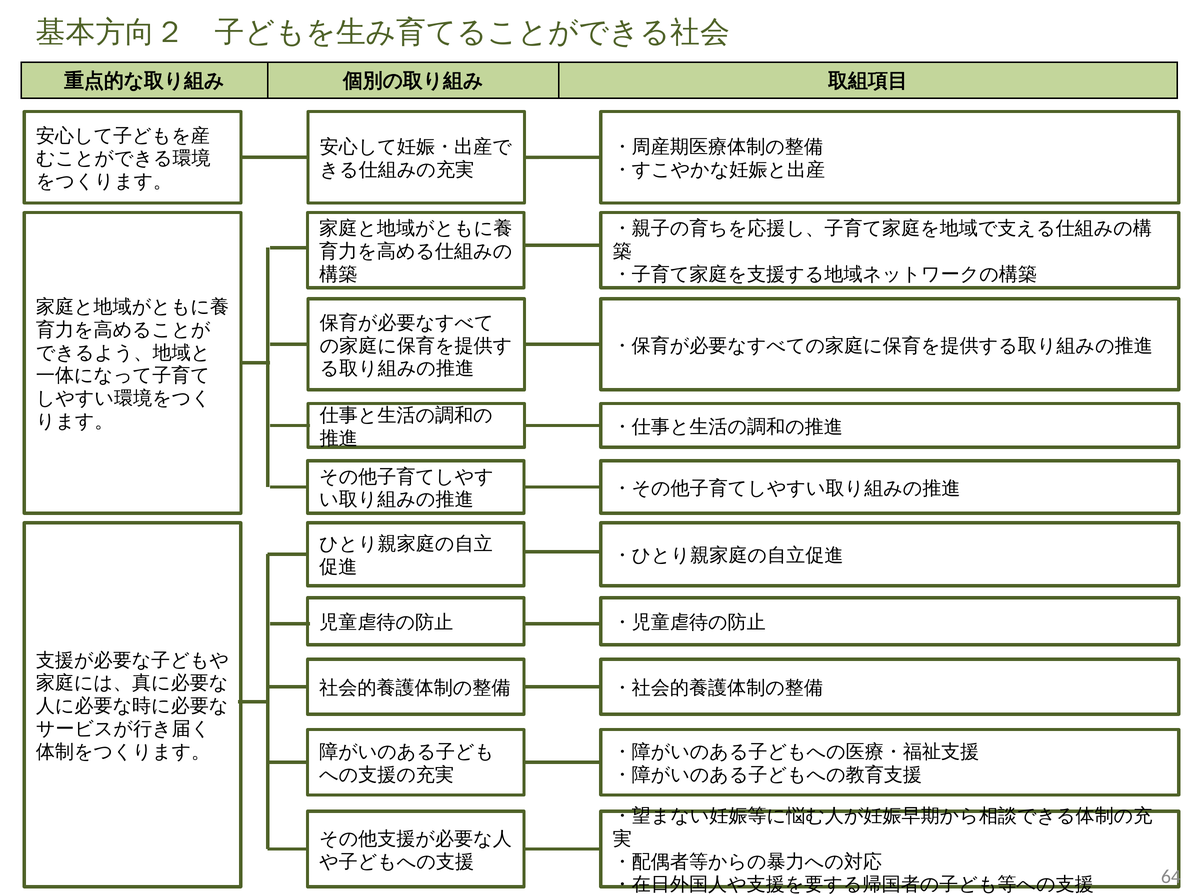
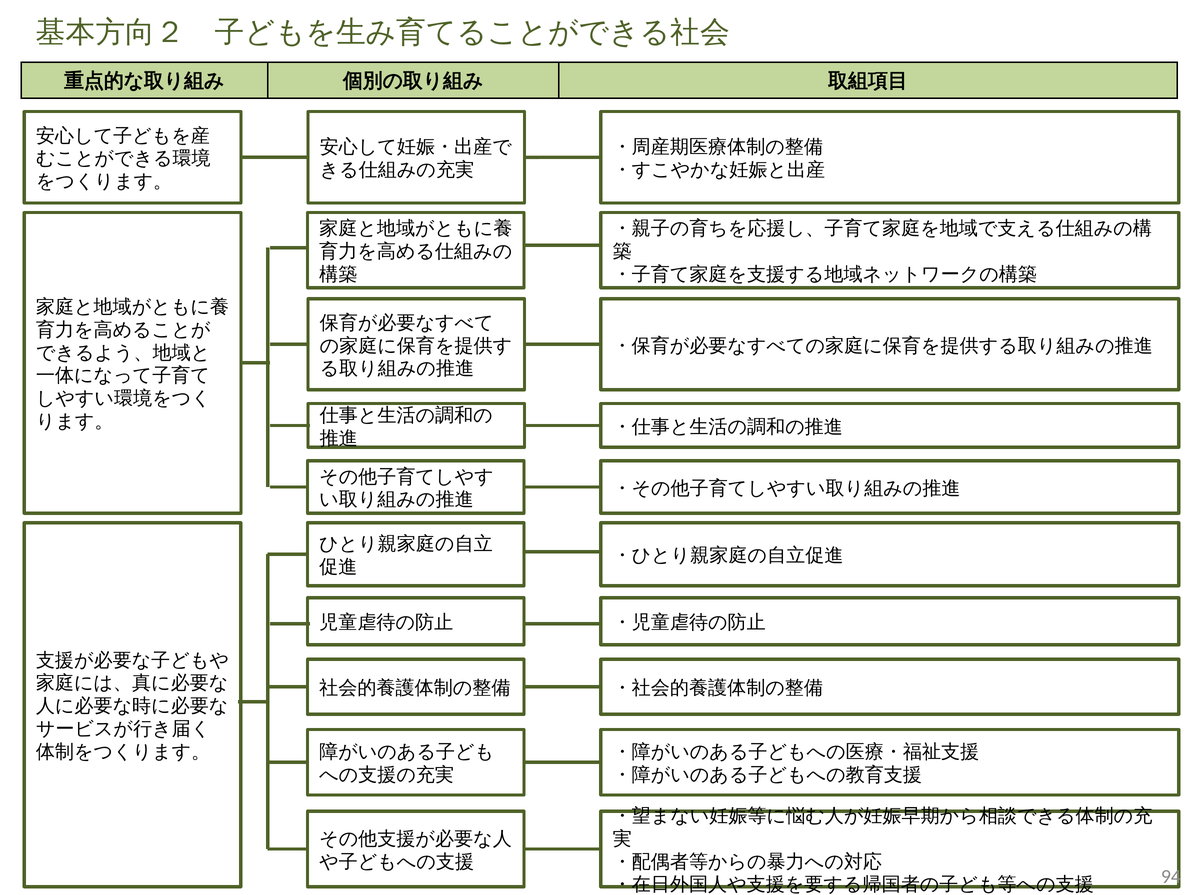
64: 64 -> 94 (1171, 877)
